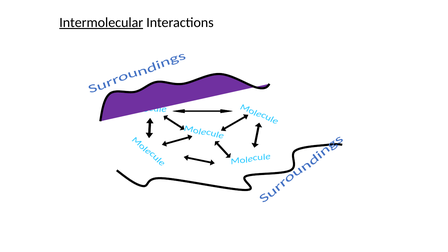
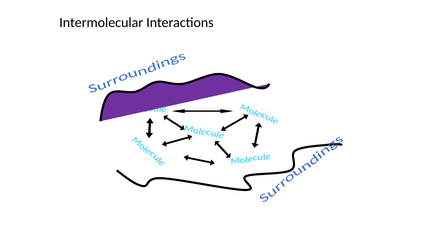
Intermolecular underline: present -> none (101, 23)
